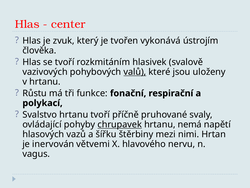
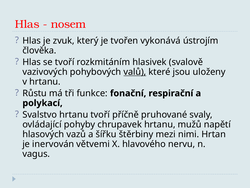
center: center -> nosem (68, 24)
chrupavek underline: present -> none (120, 124)
nemá: nemá -> mužů (190, 124)
